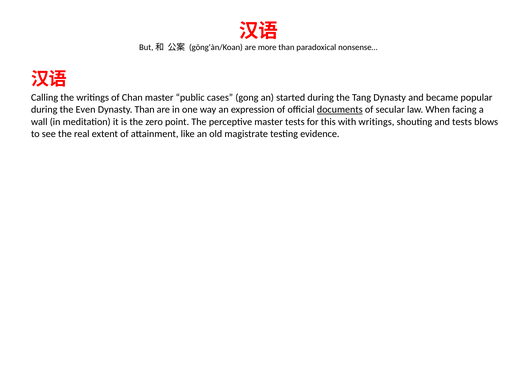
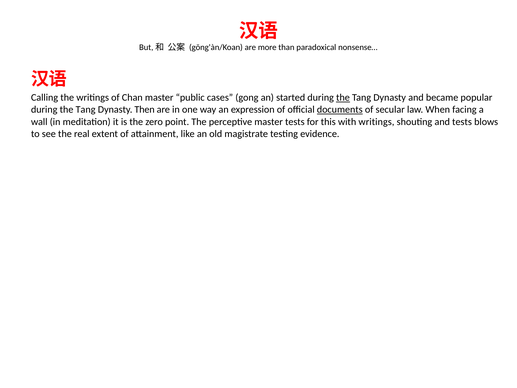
the underline: none -> present (343, 97)
Even: Even -> Tang (86, 110)
Dynasty Than: Than -> Then (145, 110)
